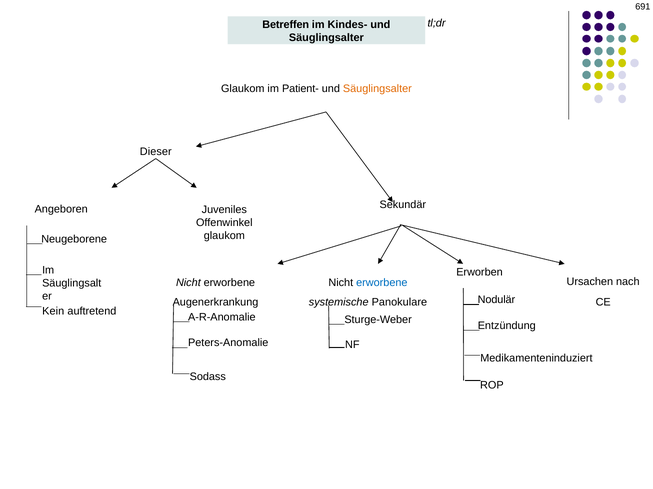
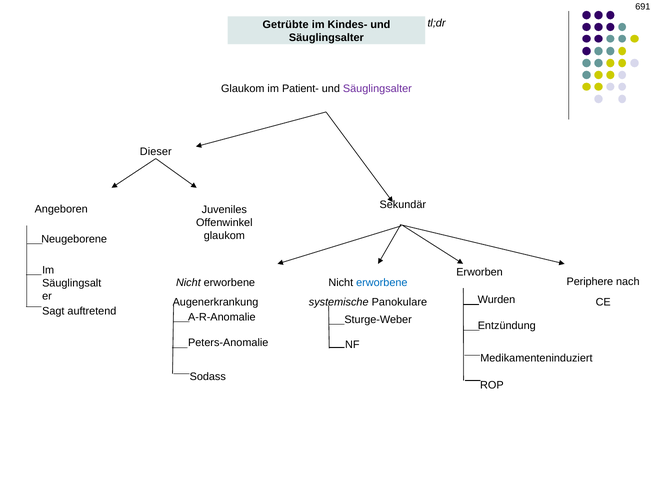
Betreffen: Betreffen -> Getrübte (286, 24)
Säuglingsalter colour: orange -> purple (377, 89)
Ursachen: Ursachen -> Periphere (590, 282)
Nodulär: Nodulär -> Wurden (496, 300)
Kein: Kein -> Sagt (53, 312)
